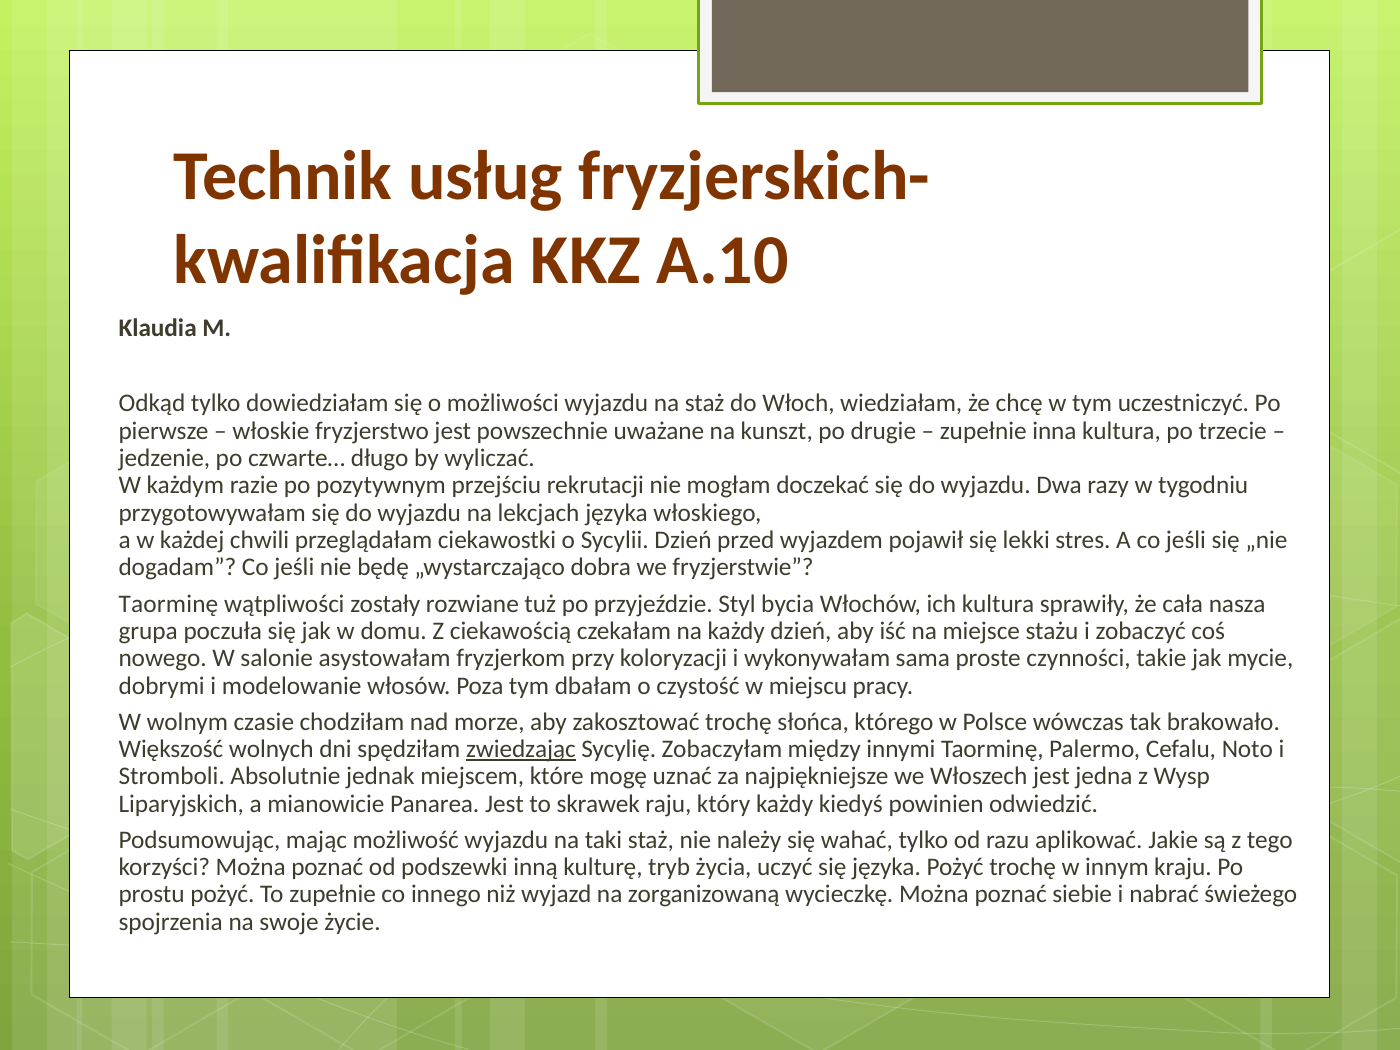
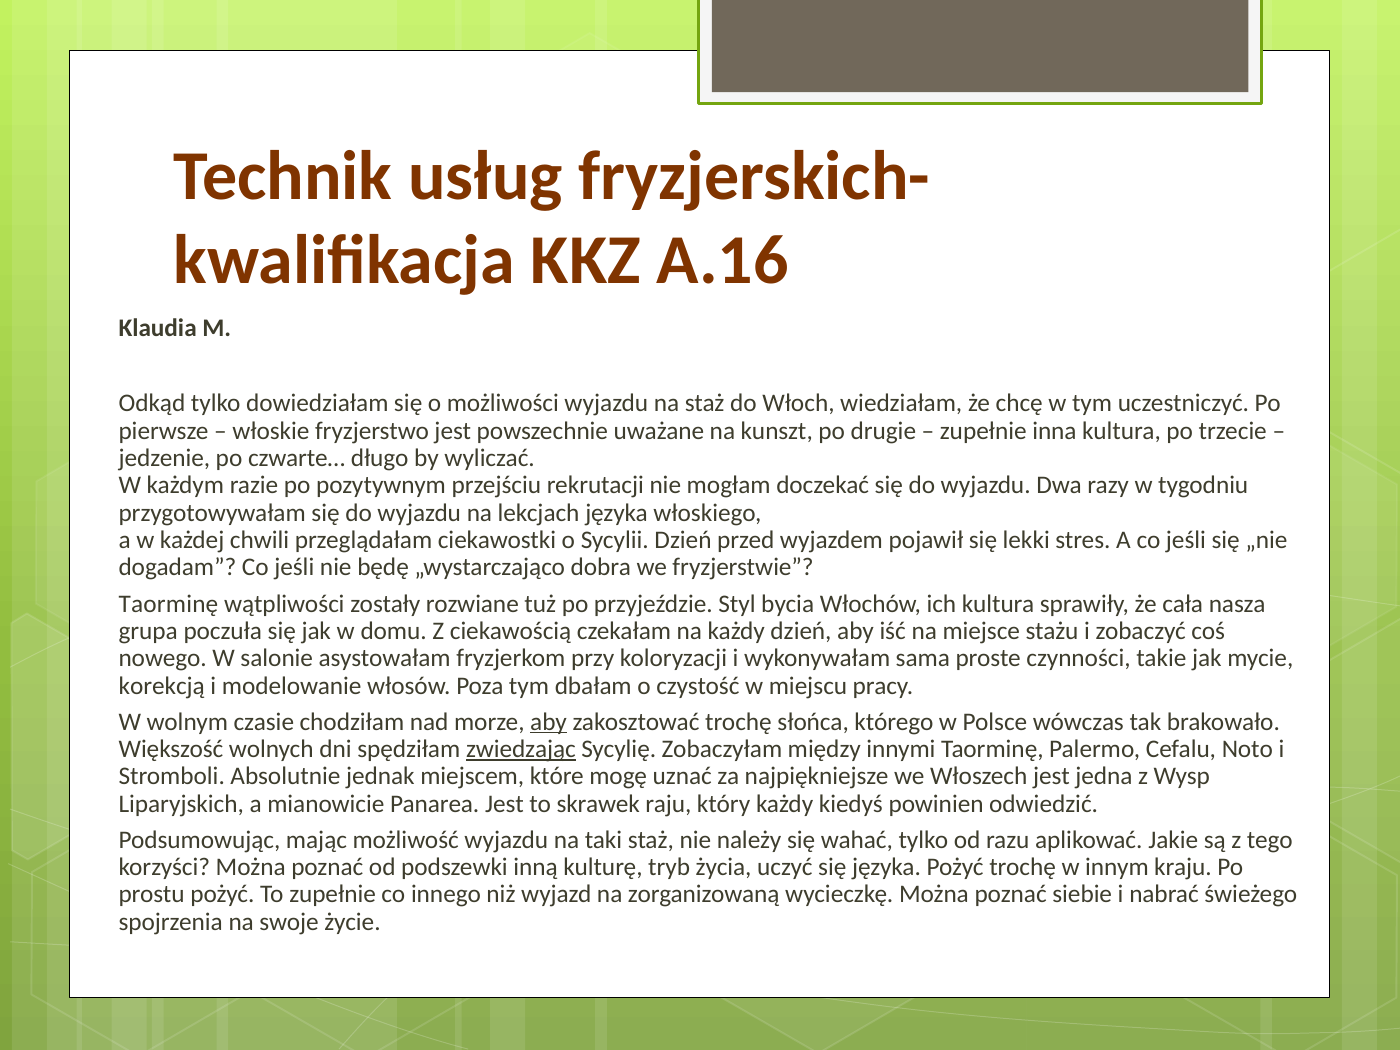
A.10: A.10 -> A.16 (723, 260)
dobrymi: dobrymi -> korekcją (162, 686)
aby underline: none -> present (549, 722)
